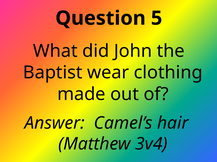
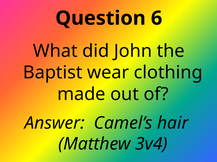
5: 5 -> 6 (157, 18)
